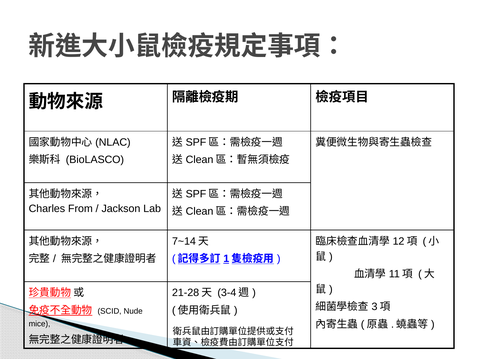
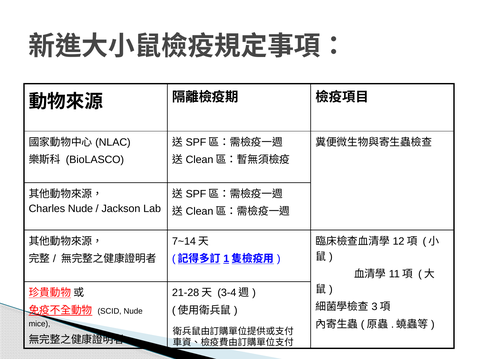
Charles From: From -> Nude (80, 208)
